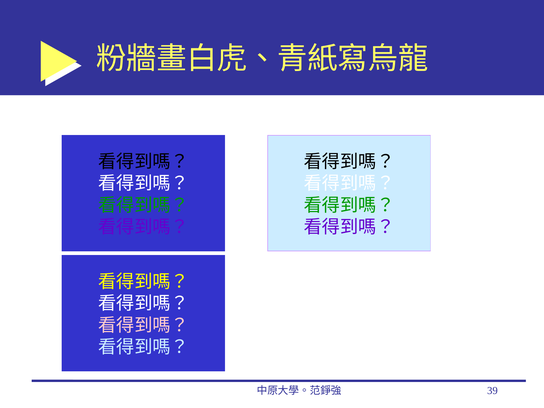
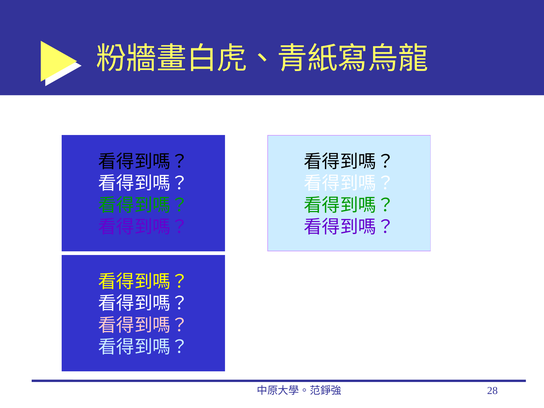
39: 39 -> 28 (492, 391)
